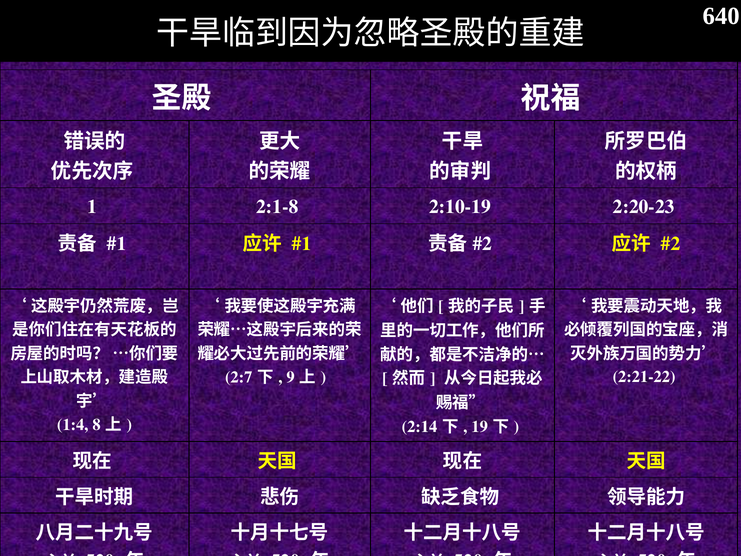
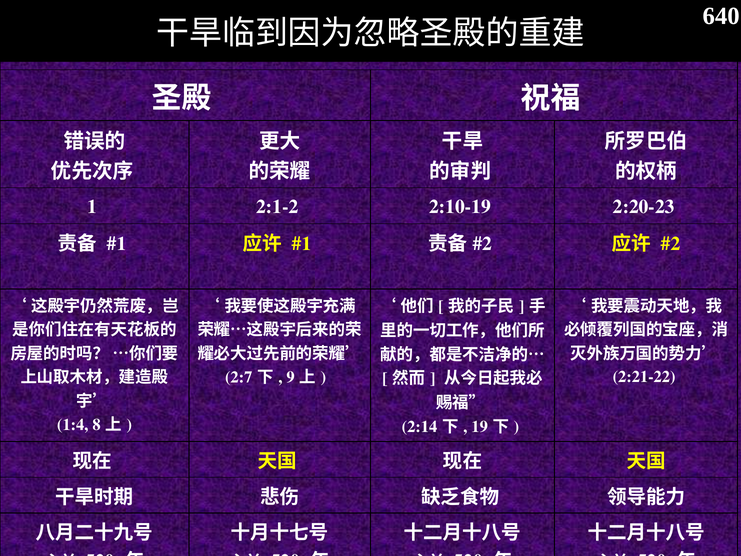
2:1-8: 2:1-8 -> 2:1-2 (277, 207)
